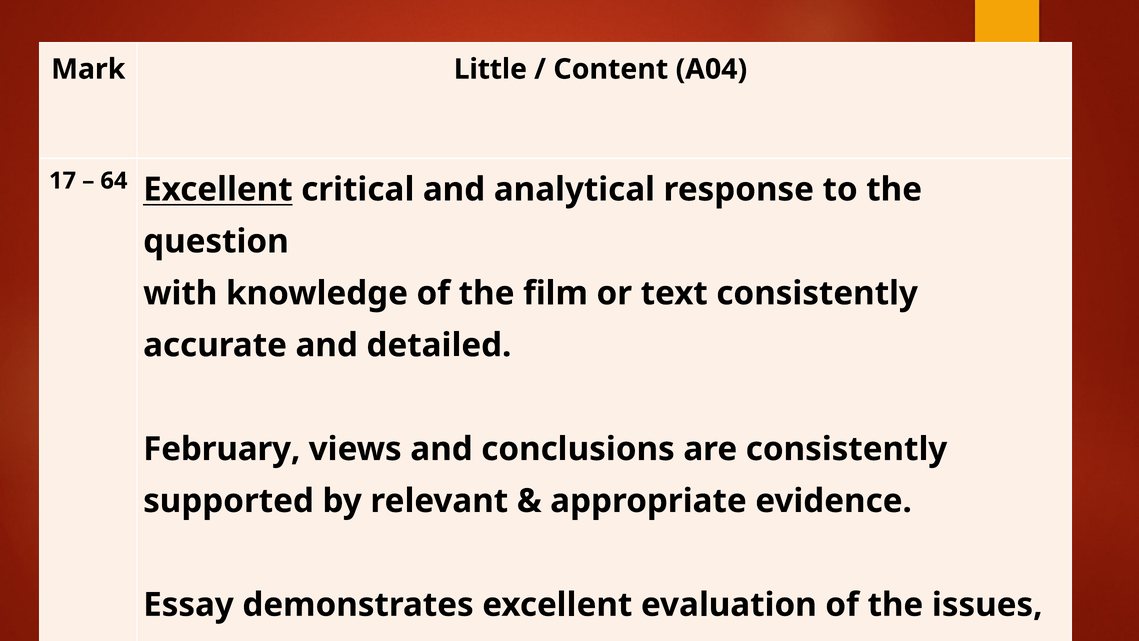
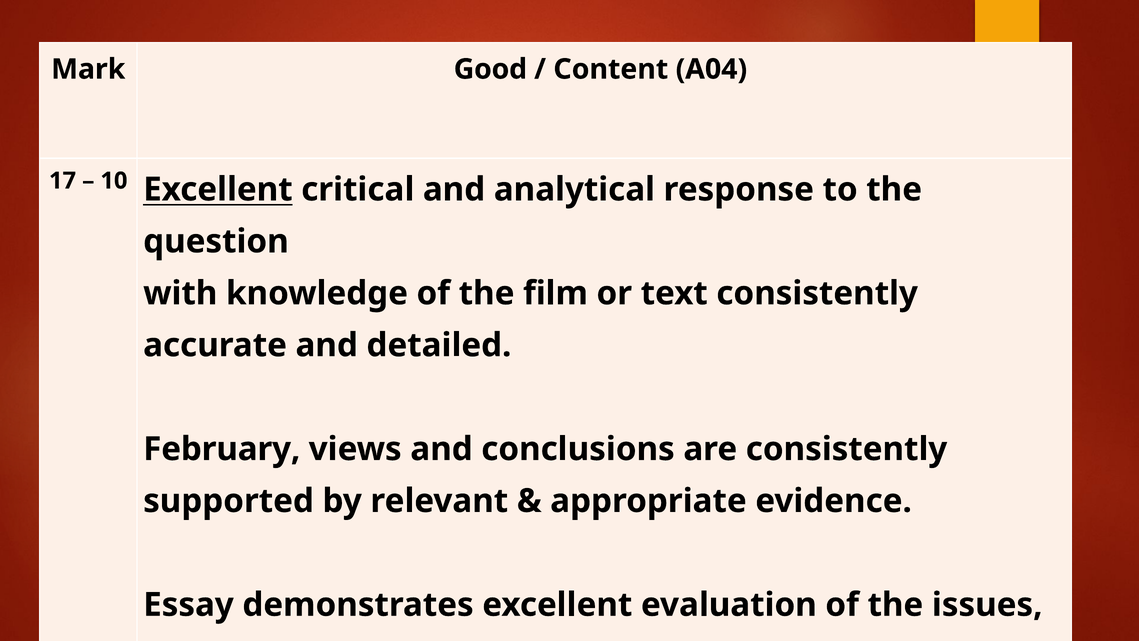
Little: Little -> Good (490, 69)
64: 64 -> 10 (114, 181)
